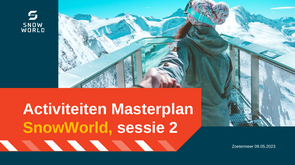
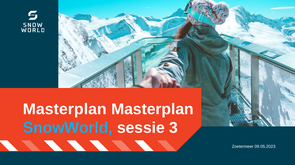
Activiteiten: Activiteiten -> Masterplan (65, 109)
SnowWorld colour: yellow -> light blue (68, 128)
2: 2 -> 3 (173, 128)
